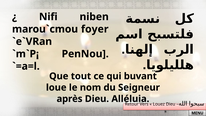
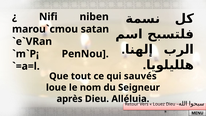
foyer: foyer -> satan (95, 29)
buvant: buvant -> sauvés (140, 76)
